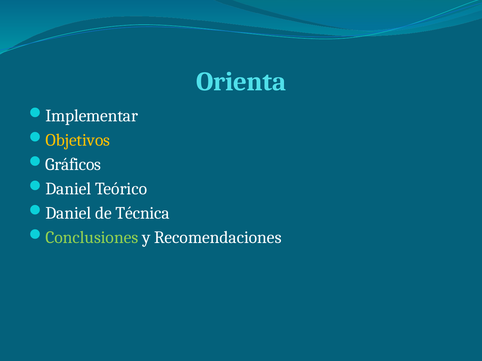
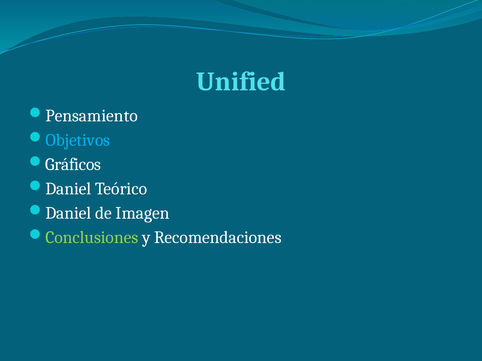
Orienta: Orienta -> Unified (241, 82)
Implementar: Implementar -> Pensamiento (92, 116)
Objetivos colour: yellow -> light blue (78, 140)
Técnica: Técnica -> Imagen (143, 213)
